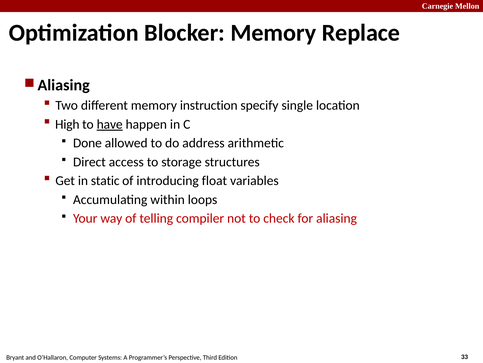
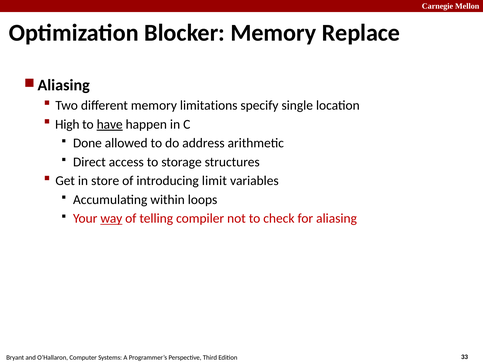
instruction: instruction -> limitations (209, 105)
static: static -> store (105, 180)
float: float -> limit (214, 180)
way underline: none -> present (111, 218)
